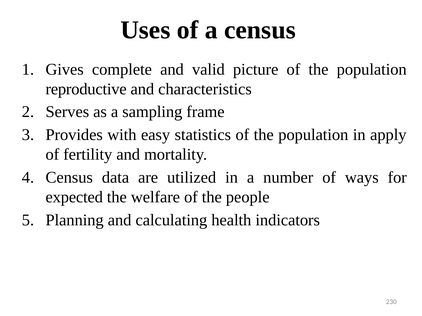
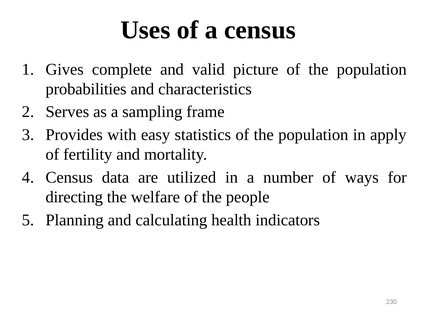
reproductive: reproductive -> probabilities (86, 89)
expected: expected -> directing (74, 197)
